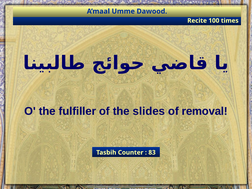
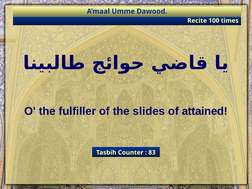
removal: removal -> attained (205, 111)
